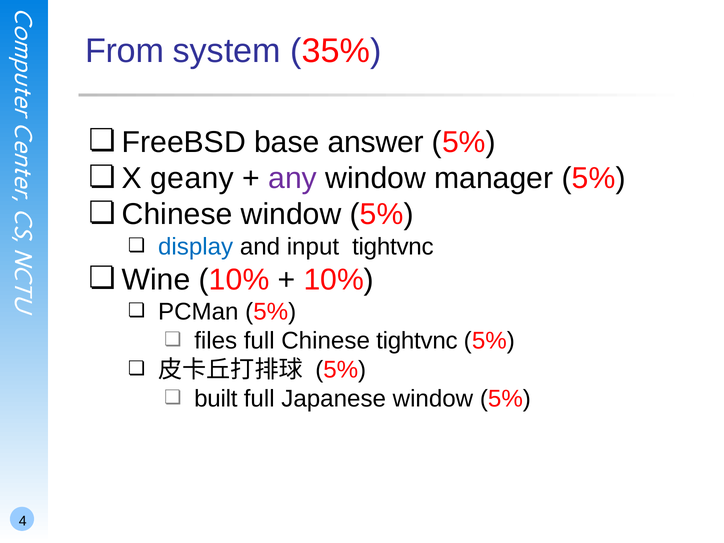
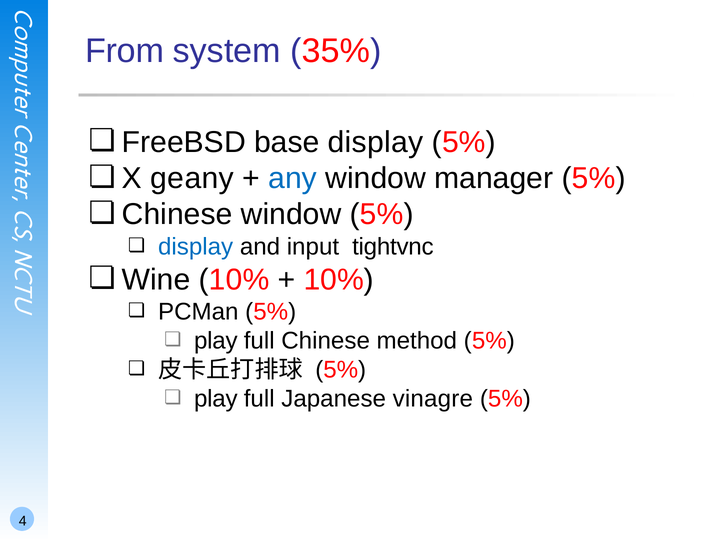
base answer: answer -> display (376, 142)
any colour: purple -> blue (293, 178)
files: files -> play (216, 341)
Chinese tightvnc: tightvnc -> method (417, 341)
built: built -> play (216, 399)
Japanese window: window -> vinagre (433, 399)
